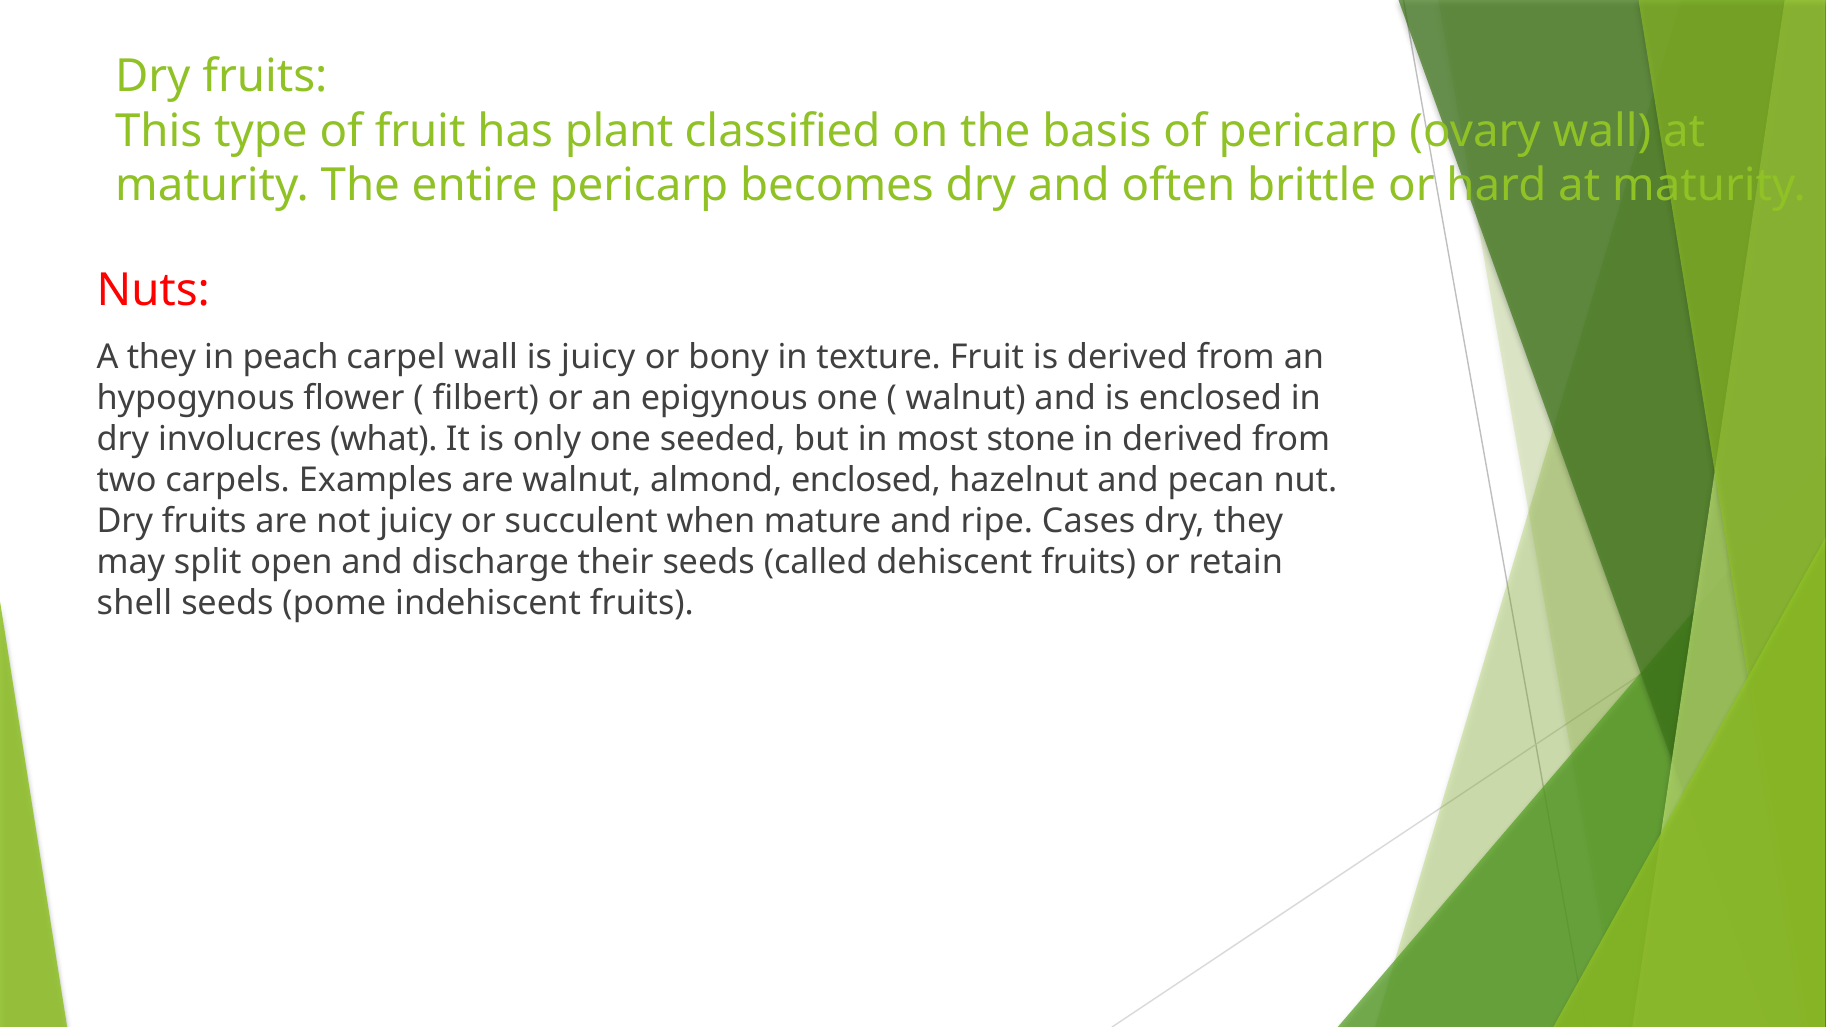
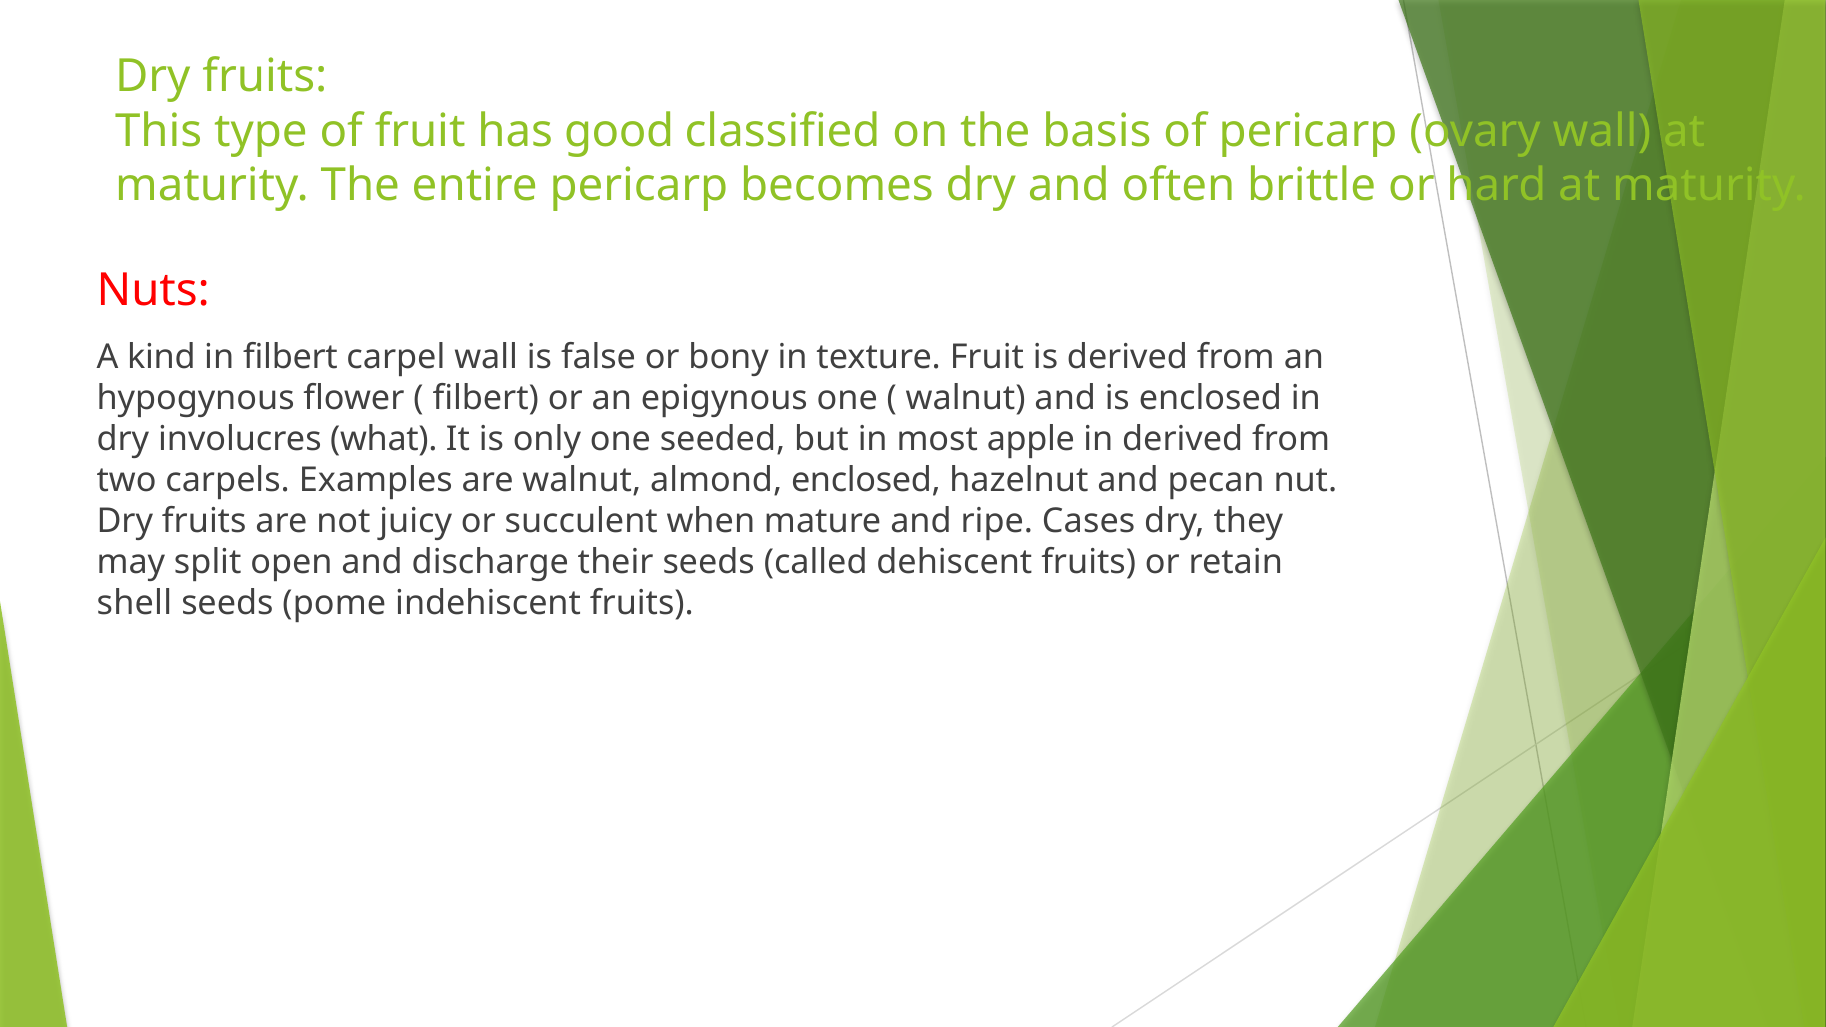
plant: plant -> good (619, 131)
A they: they -> kind (161, 357)
in peach: peach -> filbert (291, 357)
is juicy: juicy -> false (598, 357)
stone: stone -> apple (1031, 439)
